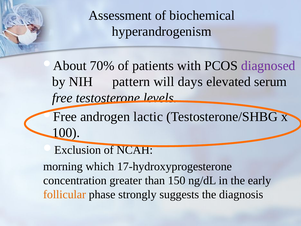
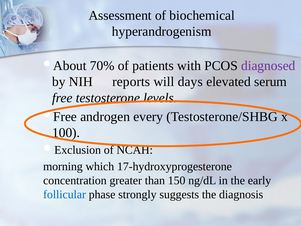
pattern: pattern -> reports (131, 82)
lactic: lactic -> every (148, 117)
follicular colour: orange -> blue (65, 194)
